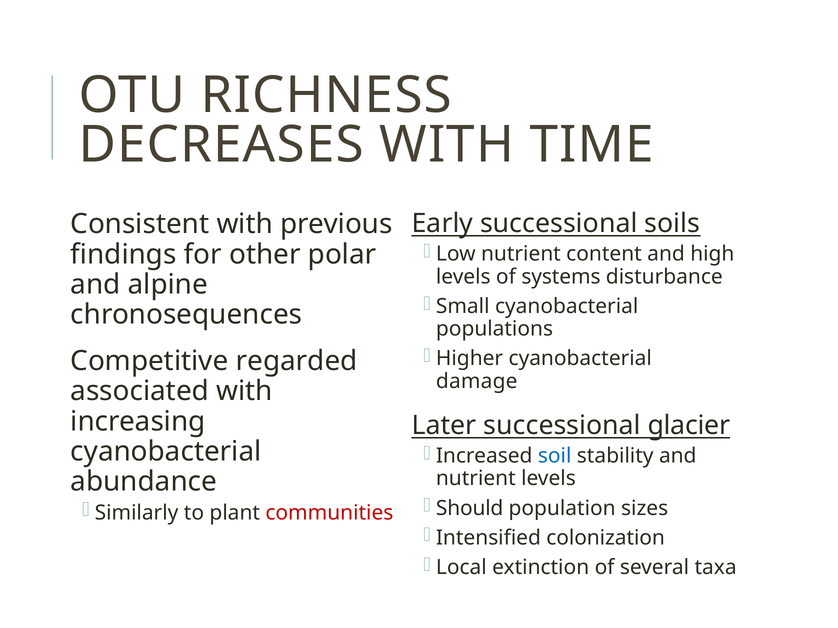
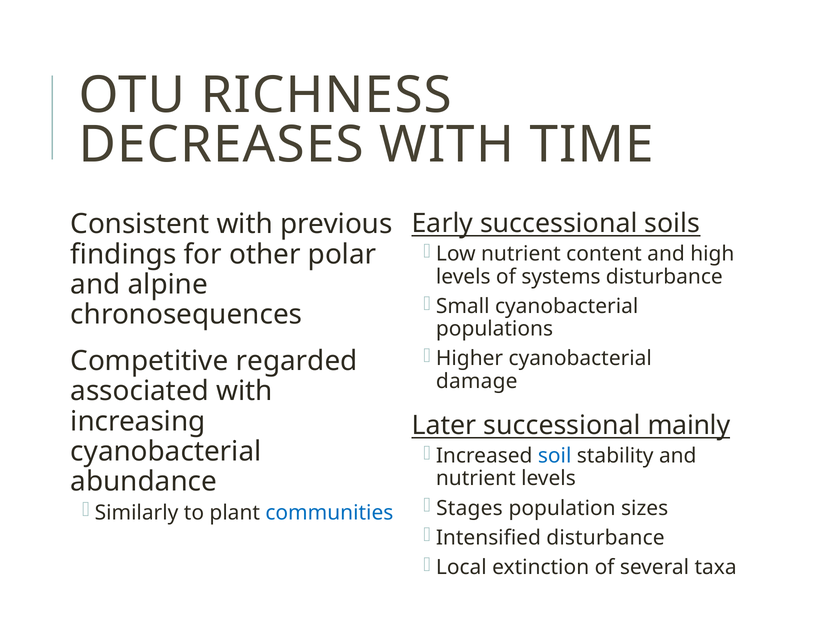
glacier: glacier -> mainly (689, 426)
Should: Should -> Stages (469, 509)
communities colour: red -> blue (329, 513)
Intensified colonization: colonization -> disturbance (606, 538)
